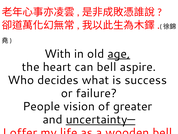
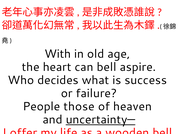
age underline: present -> none (119, 54)
vision: vision -> those (79, 106)
greater: greater -> heaven (133, 106)
